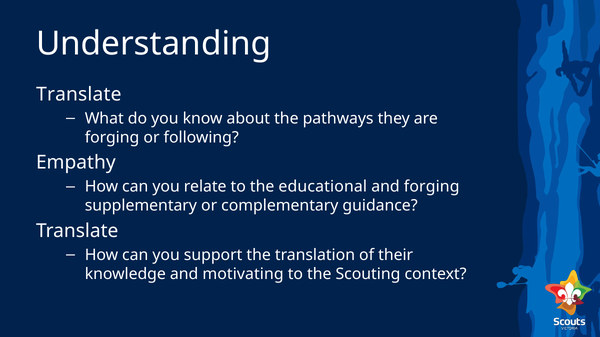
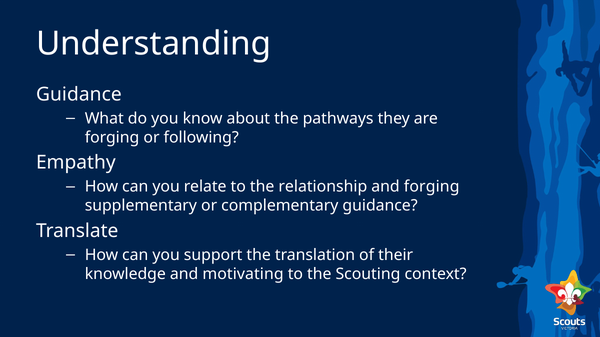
Translate: Translate -> Guidance (79, 95)
educational: educational -> relationship (323, 187)
